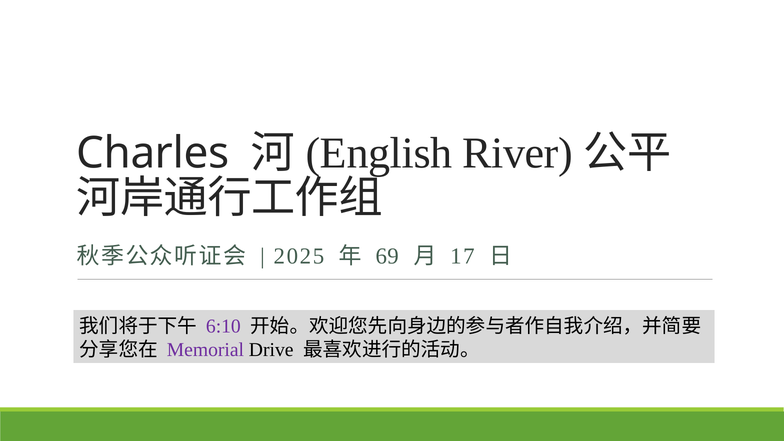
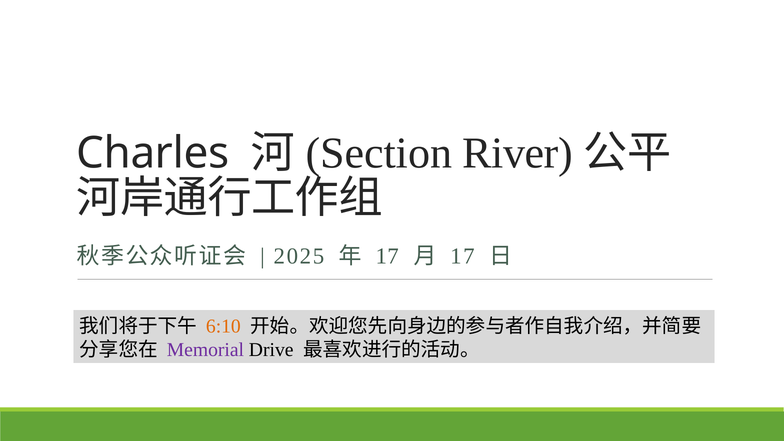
English: English -> Section (379, 153)
69: 69 -> 17 (387, 256)
6:10 colour: purple -> orange (223, 326)
